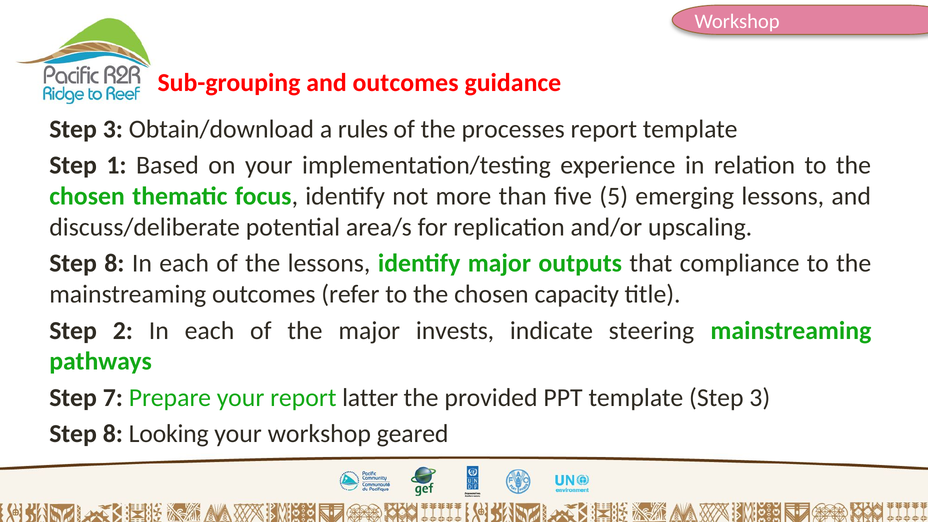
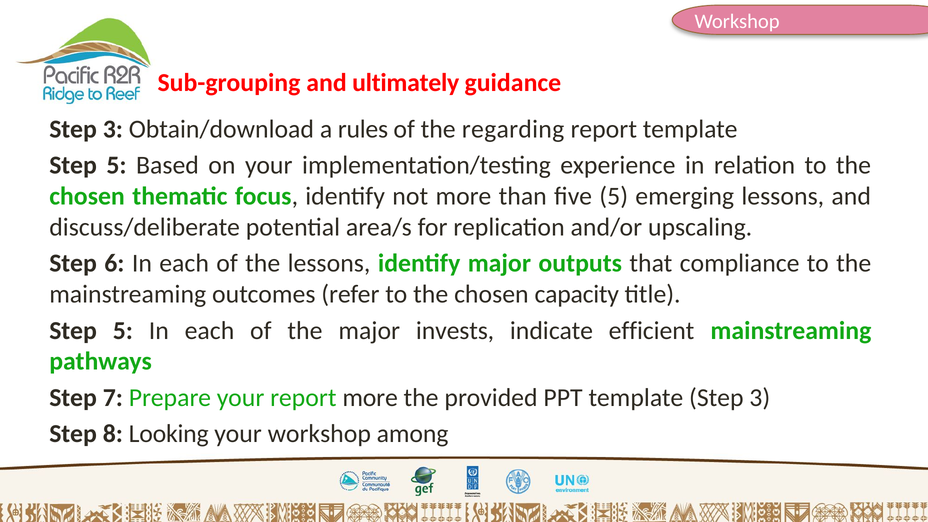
and outcomes: outcomes -> ultimately (406, 83)
processes: processes -> regarding (513, 129)
1: 1 -> 5 (116, 165)
8: 8 -> 6 (114, 263)
2: 2 -> 5 (123, 331)
steering: steering -> efficient (651, 331)
report latter: latter -> more (370, 398)
geared: geared -> among (413, 434)
